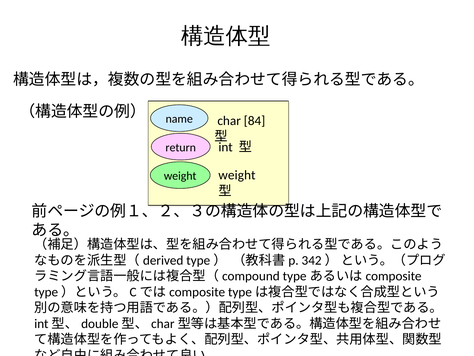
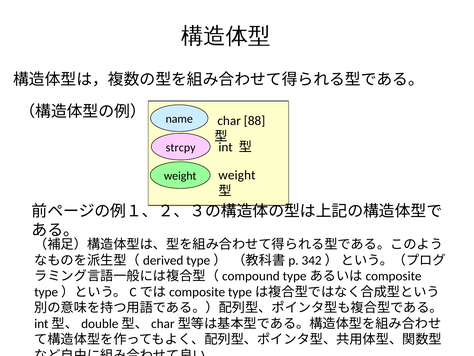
84: 84 -> 88 (255, 121)
return: return -> strcpy (181, 147)
